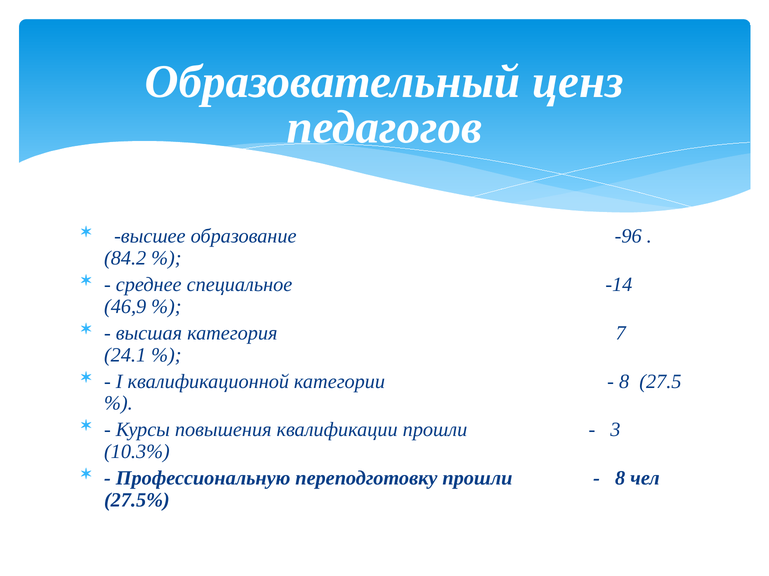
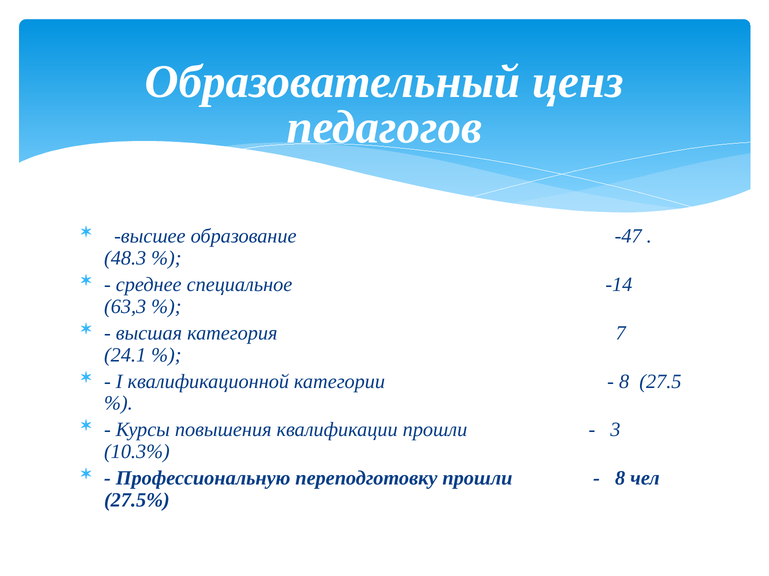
-96: -96 -> -47 (628, 237)
84.2: 84.2 -> 48.3 (125, 258)
46,9: 46,9 -> 63,3 (125, 307)
